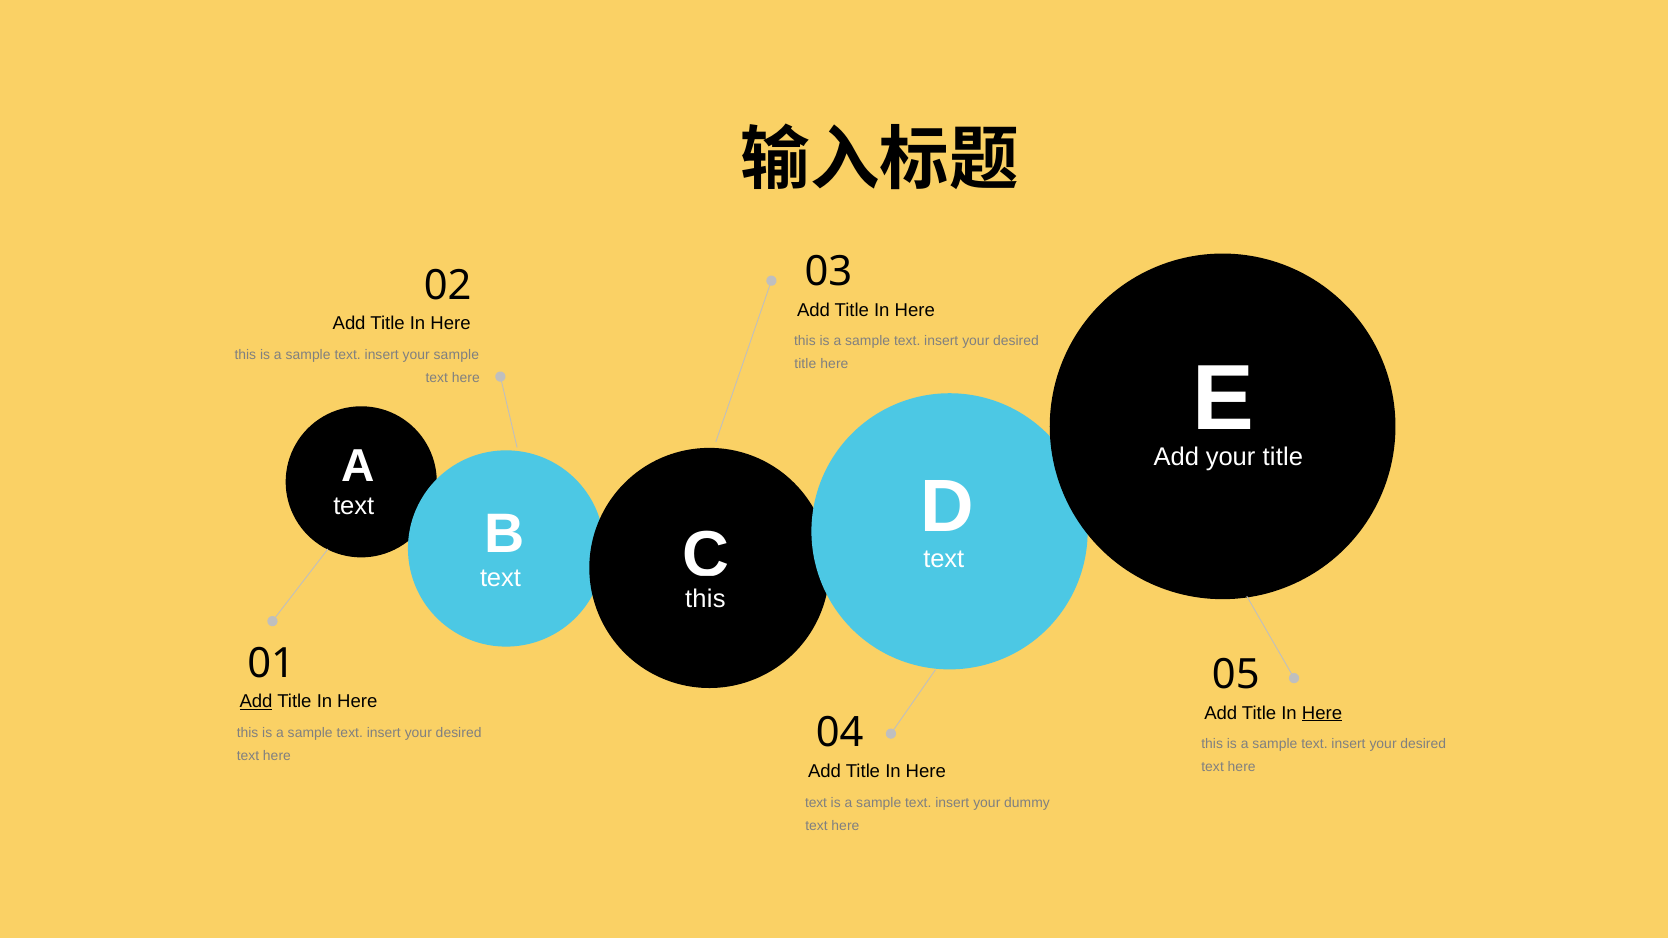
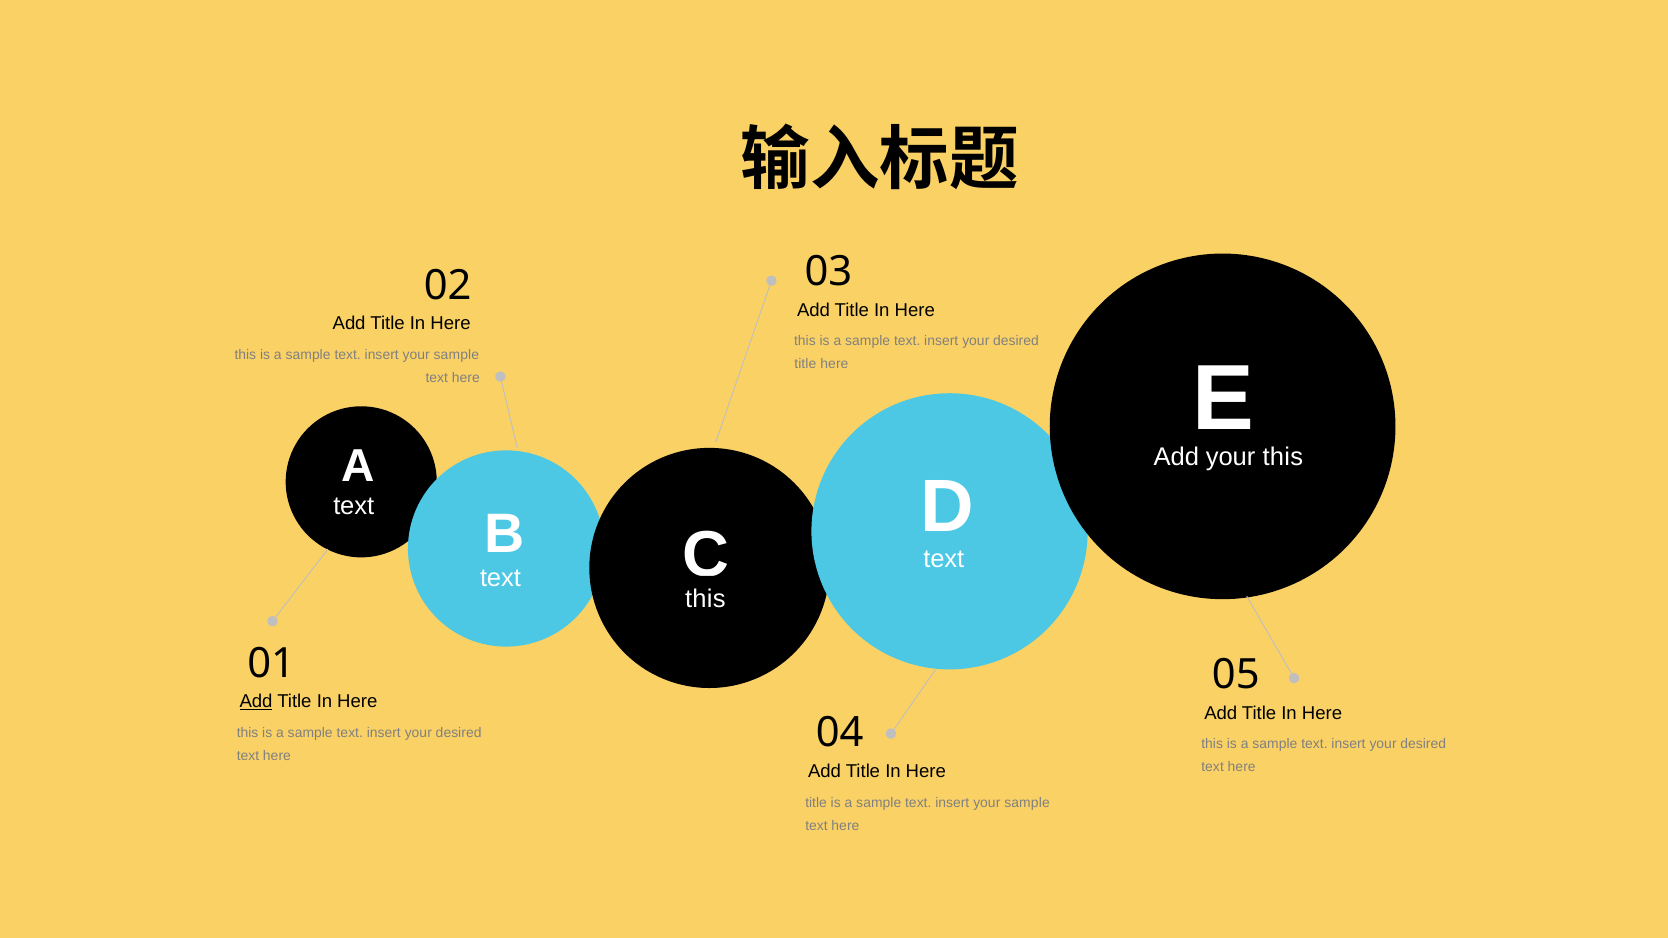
your title: title -> this (1283, 458)
Here underline: present -> none (1322, 713)
text: text -> title (816, 803)
dummy: dummy -> sample (1027, 803)
